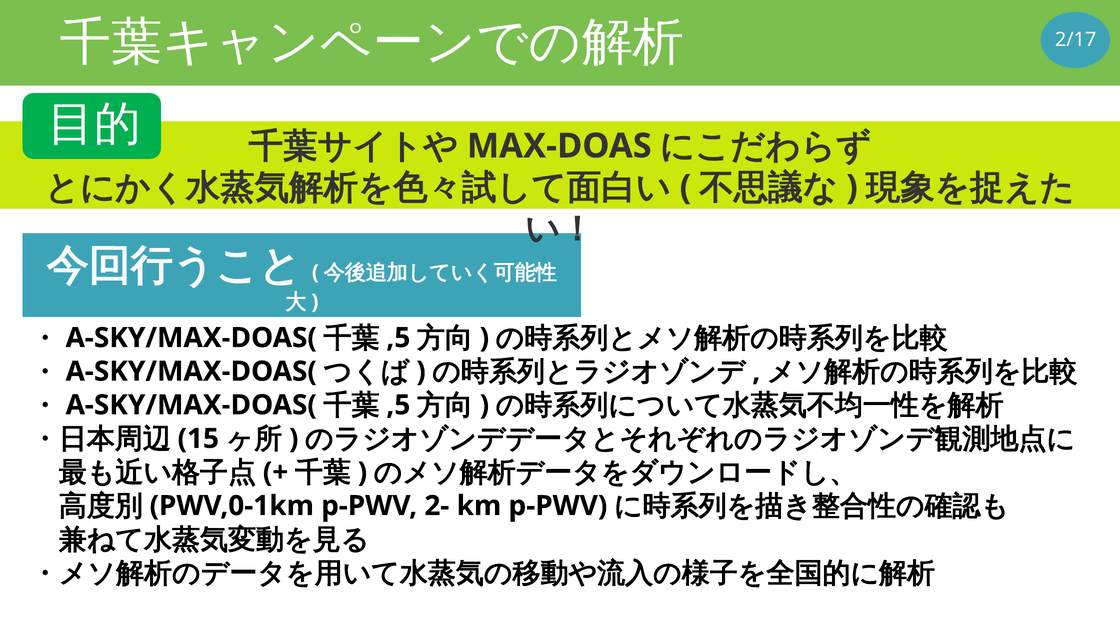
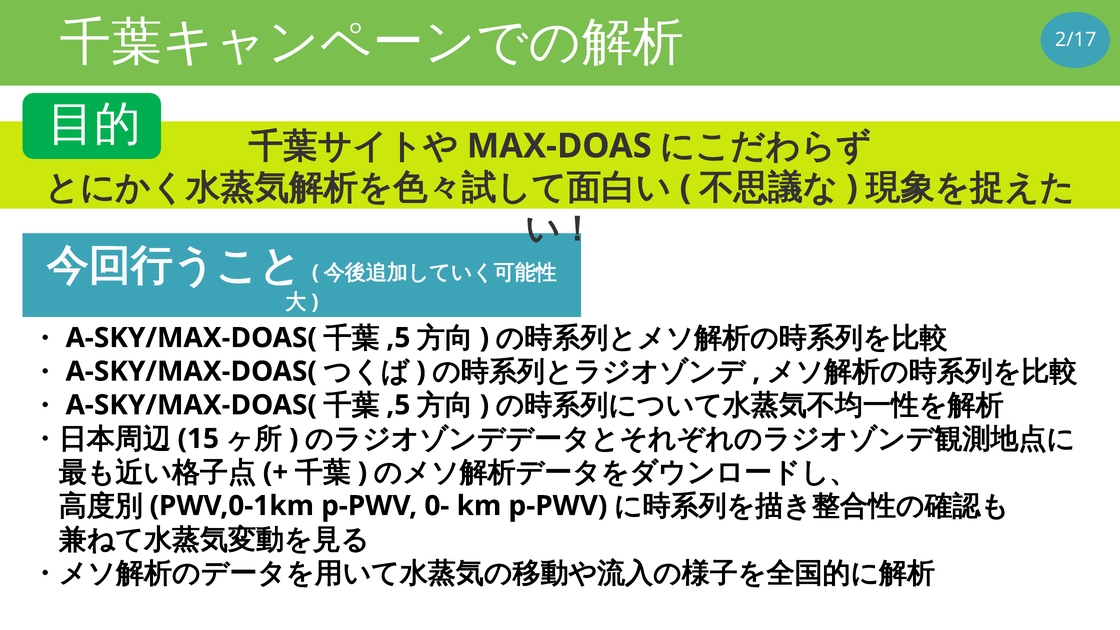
2-: 2- -> 0- (437, 506)
